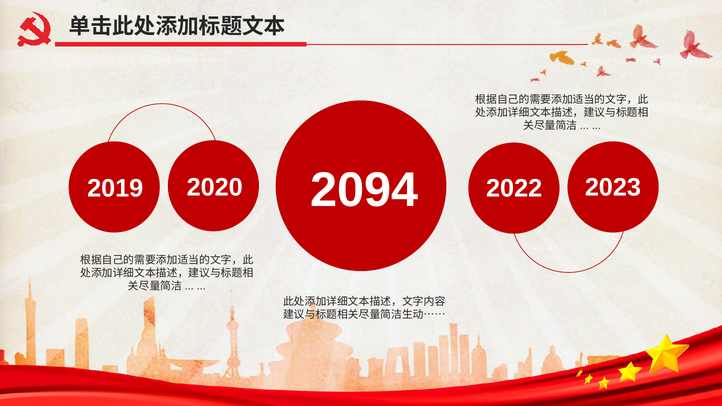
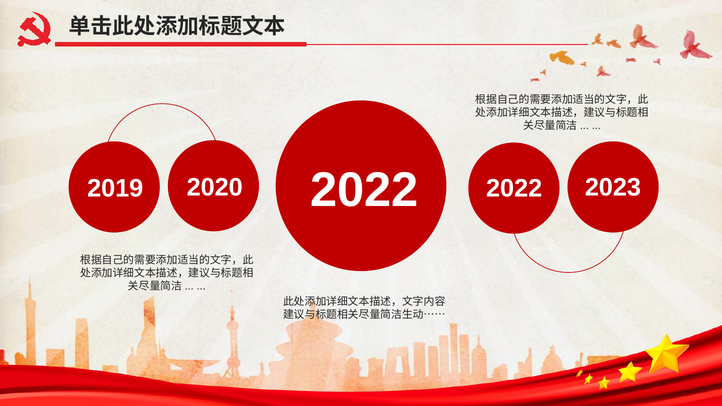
2020 2094: 2094 -> 2022 (364, 190)
